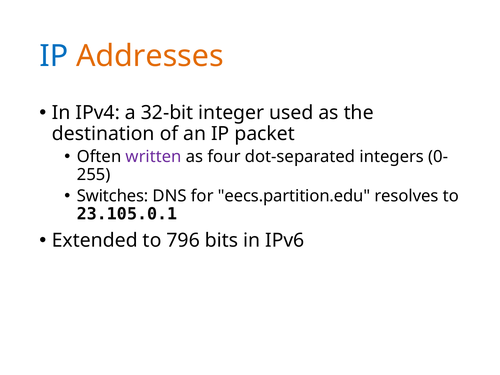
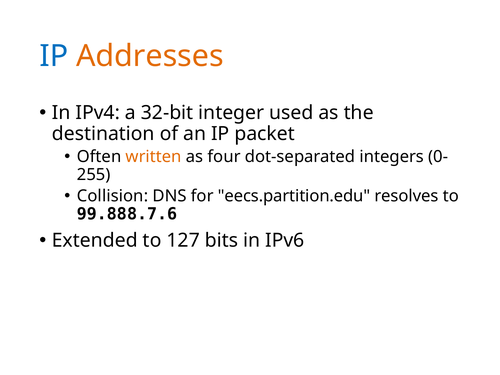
written colour: purple -> orange (154, 157)
Switches: Switches -> Collision (113, 196)
23.105.0.1: 23.105.0.1 -> 99.888.7.6 (127, 214)
796: 796 -> 127 (183, 241)
